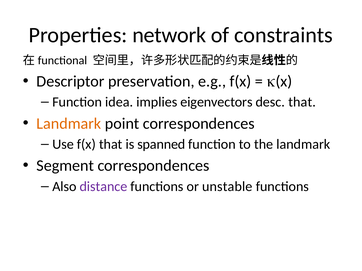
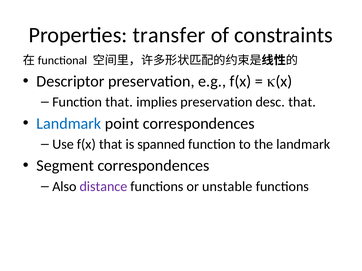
network: network -> transfer (169, 35)
Function idea: idea -> that (119, 102)
implies eigenvectors: eigenvectors -> preservation (216, 102)
Landmark colour: orange -> blue (69, 124)
